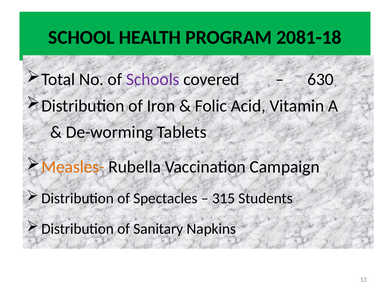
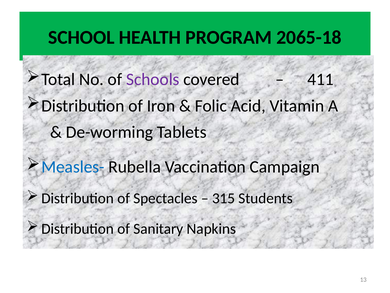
2081-18: 2081-18 -> 2065-18 (309, 37)
630: 630 -> 411 (321, 79)
Measles- colour: orange -> blue (73, 167)
